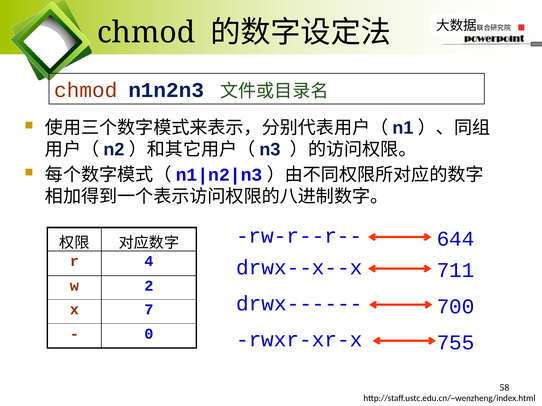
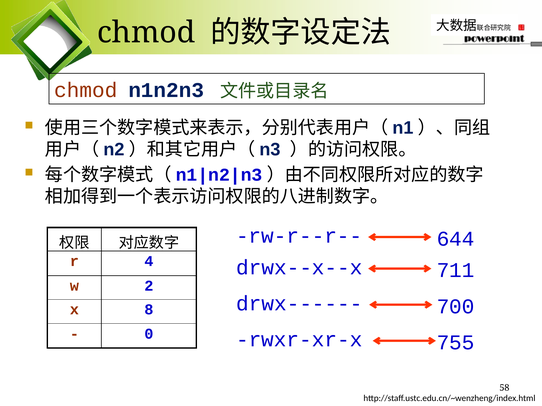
7: 7 -> 8 (149, 310)
